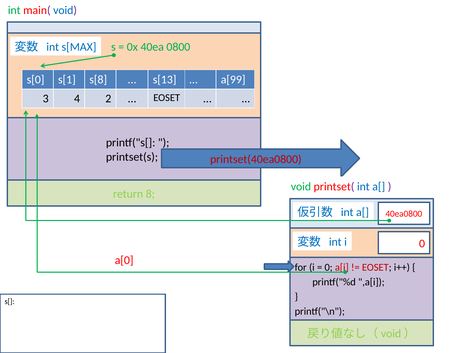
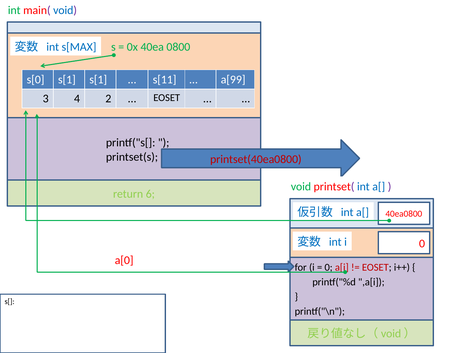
s[1 s[8: s[8 -> s[1 (98, 79)
s[13: s[13 -> s[11 (165, 79)
8: 8 -> 6 (150, 194)
